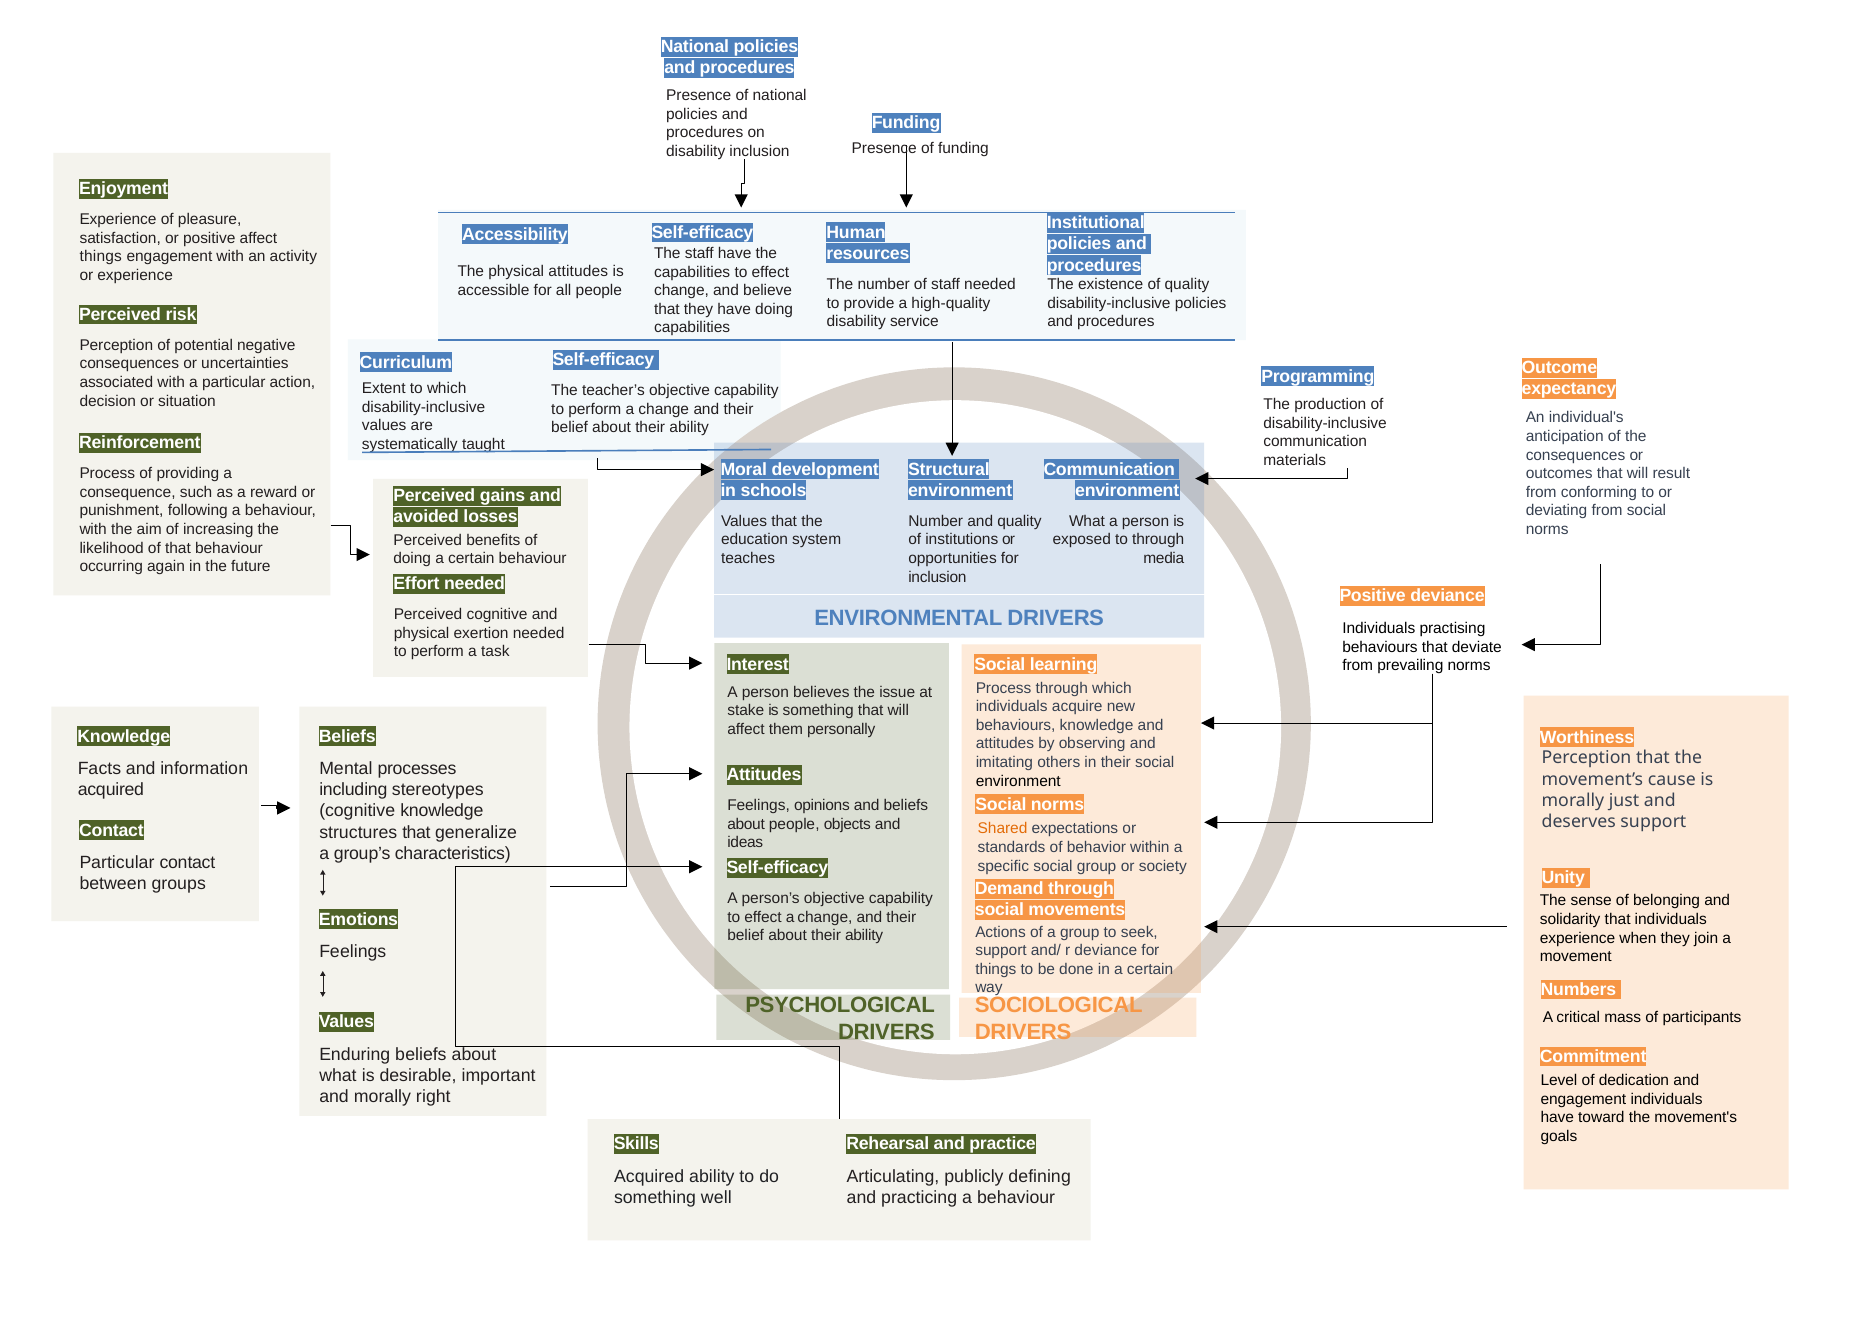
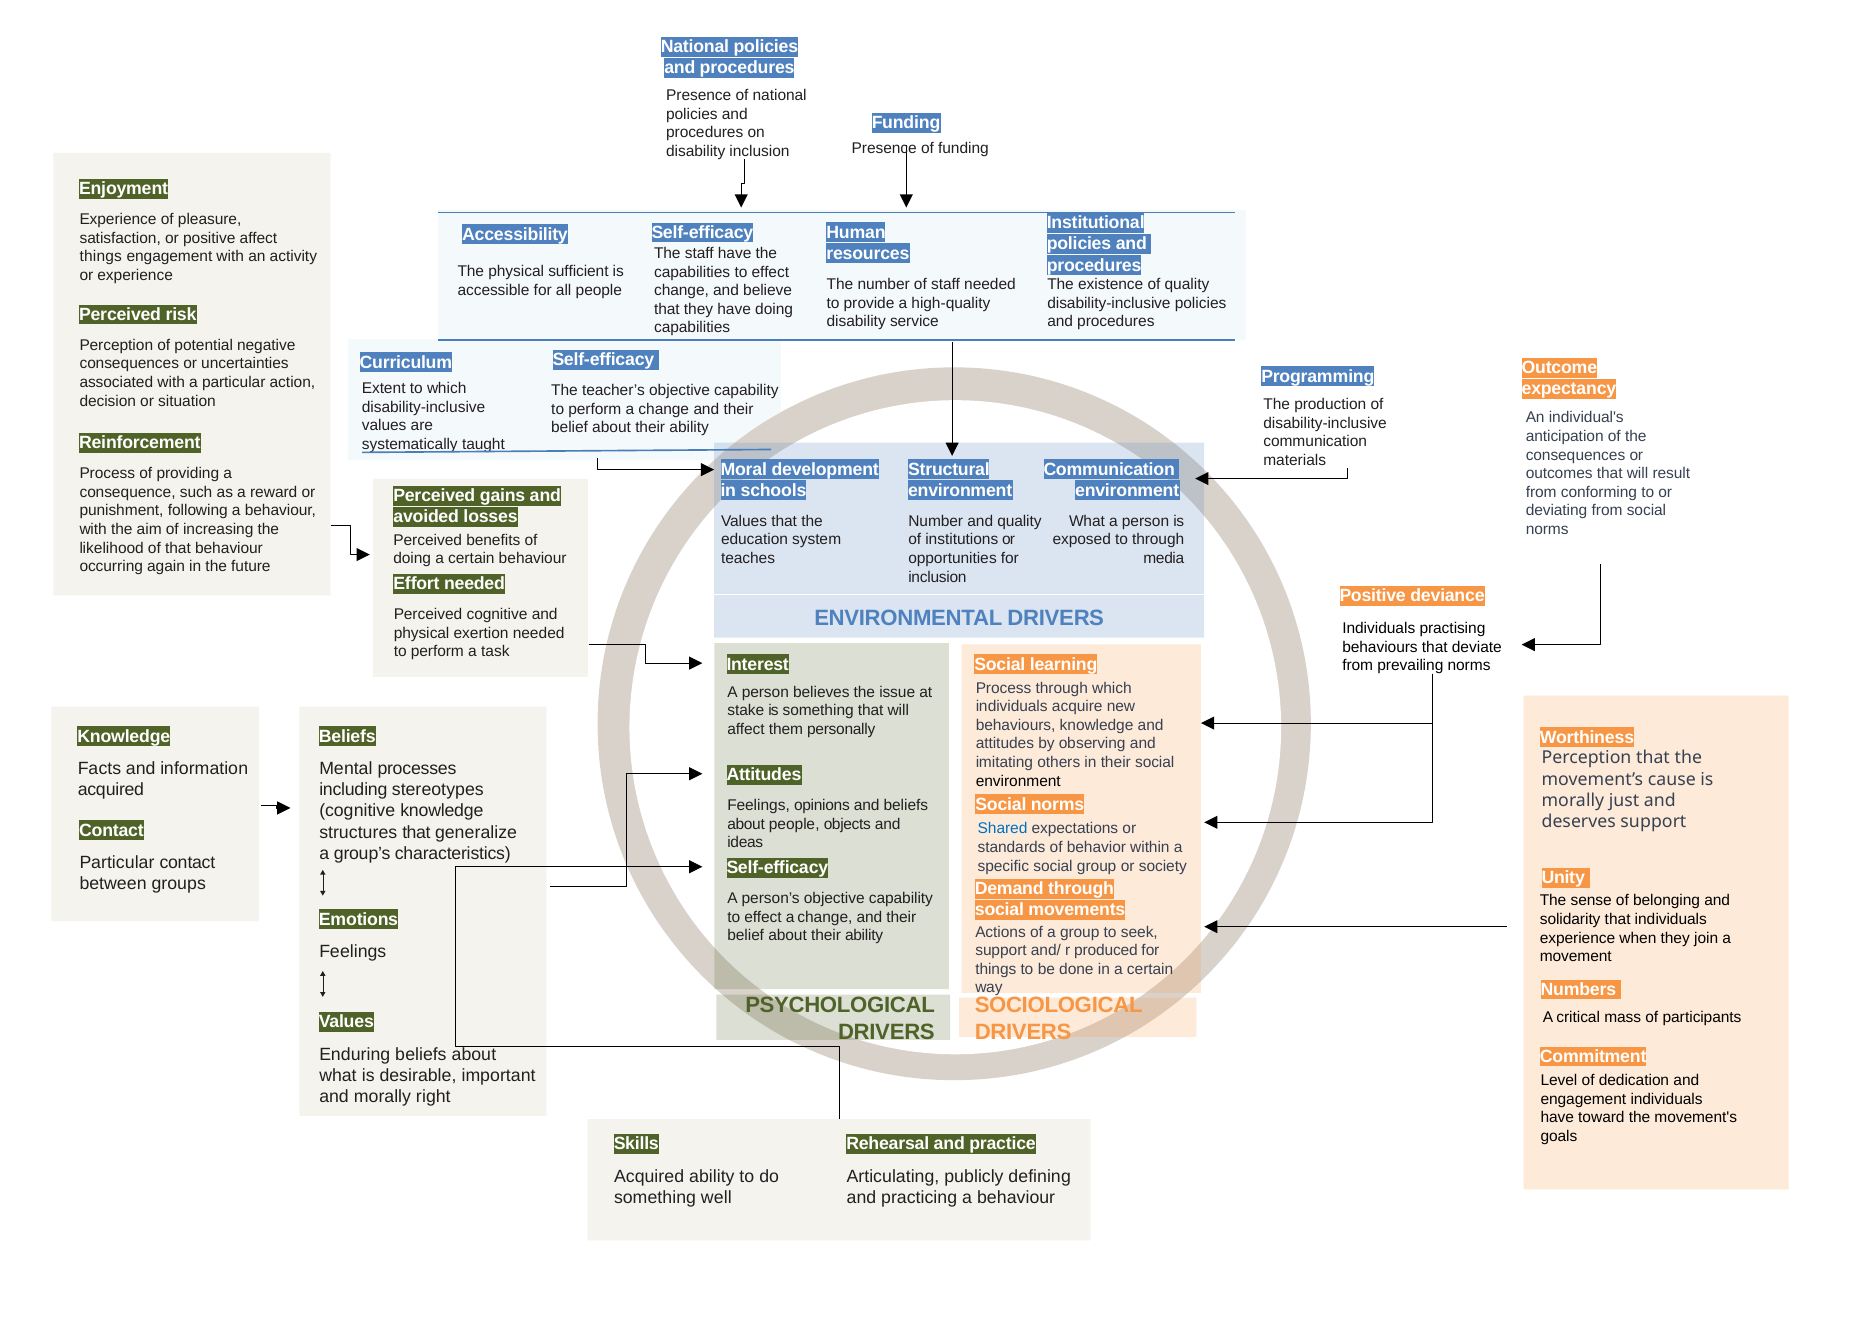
physical attitudes: attitudes -> sufficient (578, 272)
Shared colour: orange -> blue (1003, 829)
r deviance: deviance -> produced (1106, 951)
